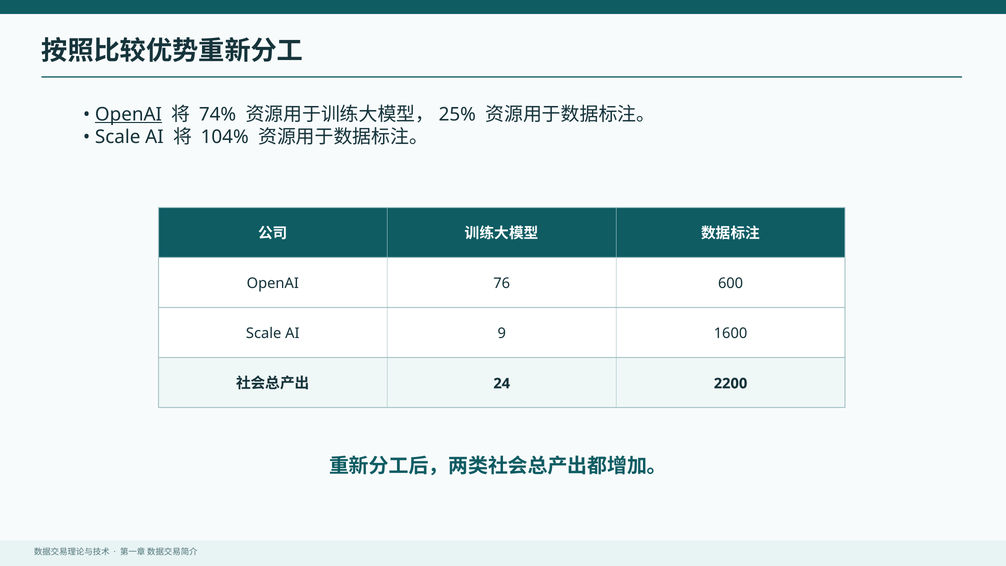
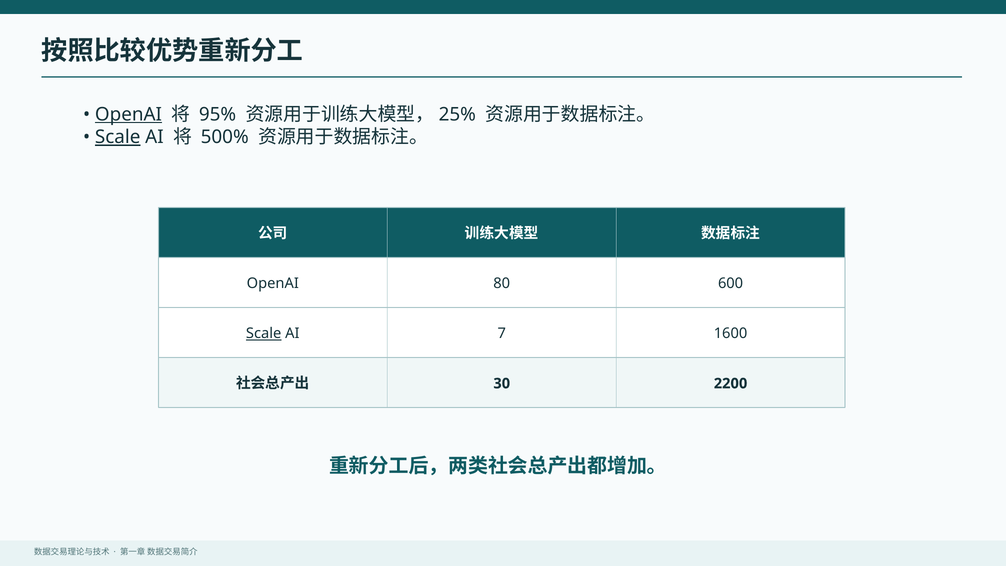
74%: 74% -> 95% (218, 115)
Scale underline: none -> present (118, 137)
104%: 104% -> 500% (225, 137)
76: 76 -> 80 (502, 283)
Scale underline: none -> present (264, 333)
9: 9 -> 7 (502, 333)
24: 24 -> 30 (502, 383)
